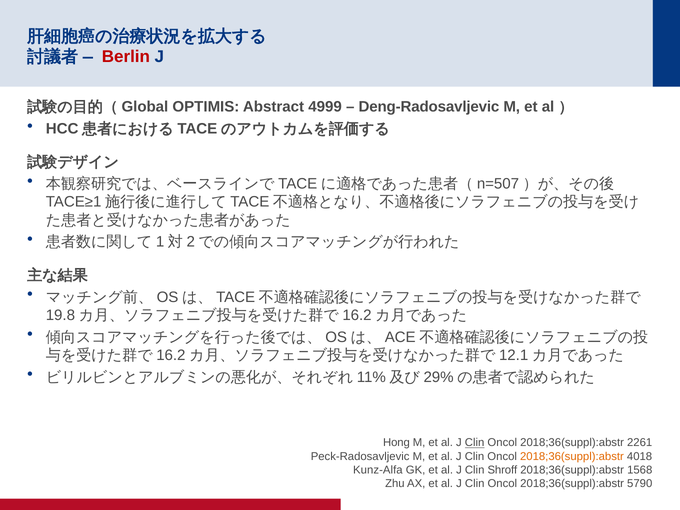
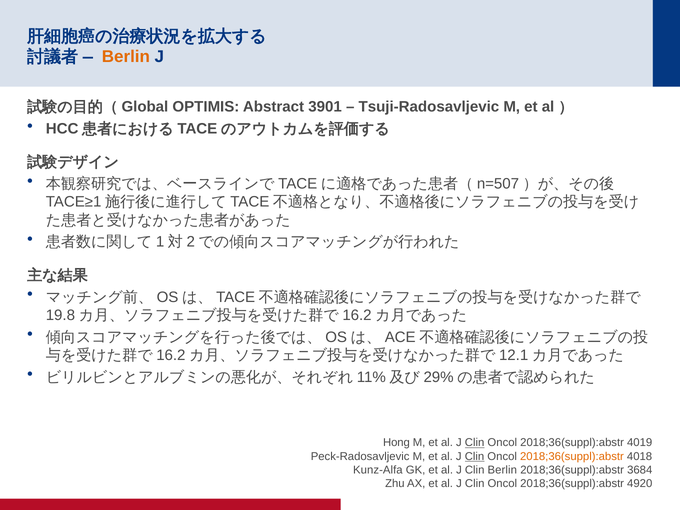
Berlin colour: red -> orange (126, 56)
4999: 4999 -> 3901 (325, 107)
Deng-Radosavljevic: Deng-Radosavljevic -> Tsuji-Radosavljevic (429, 107)
2261: 2261 -> 4019 (640, 443)
Clin underline: none -> present (475, 456)
Clin Shroff: Shroff -> Berlin (502, 470)
1568: 1568 -> 3684 (640, 470)
5790: 5790 -> 4920 (640, 484)
